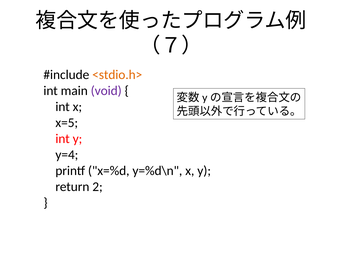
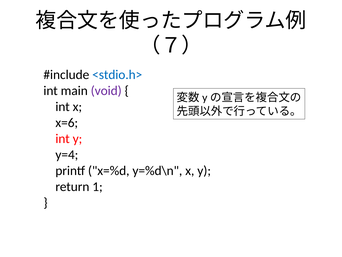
<stdio.h> colour: orange -> blue (117, 75)
x=5: x=5 -> x=6 (67, 123)
2: 2 -> 1 (98, 186)
